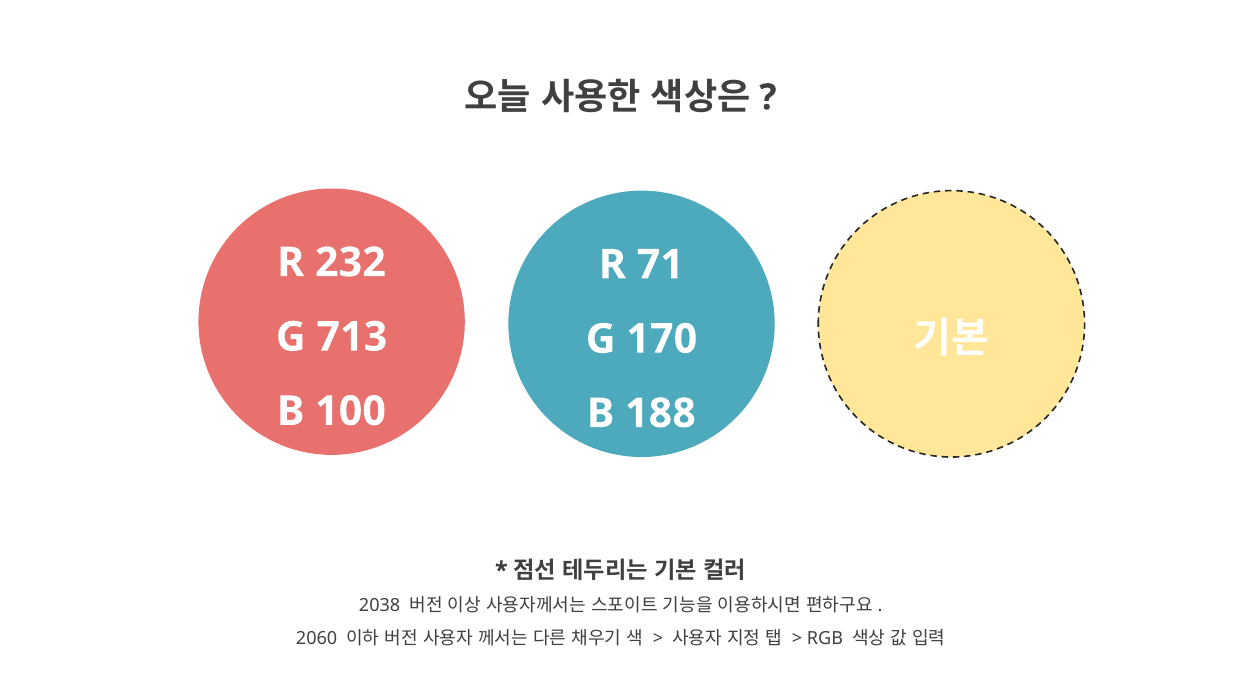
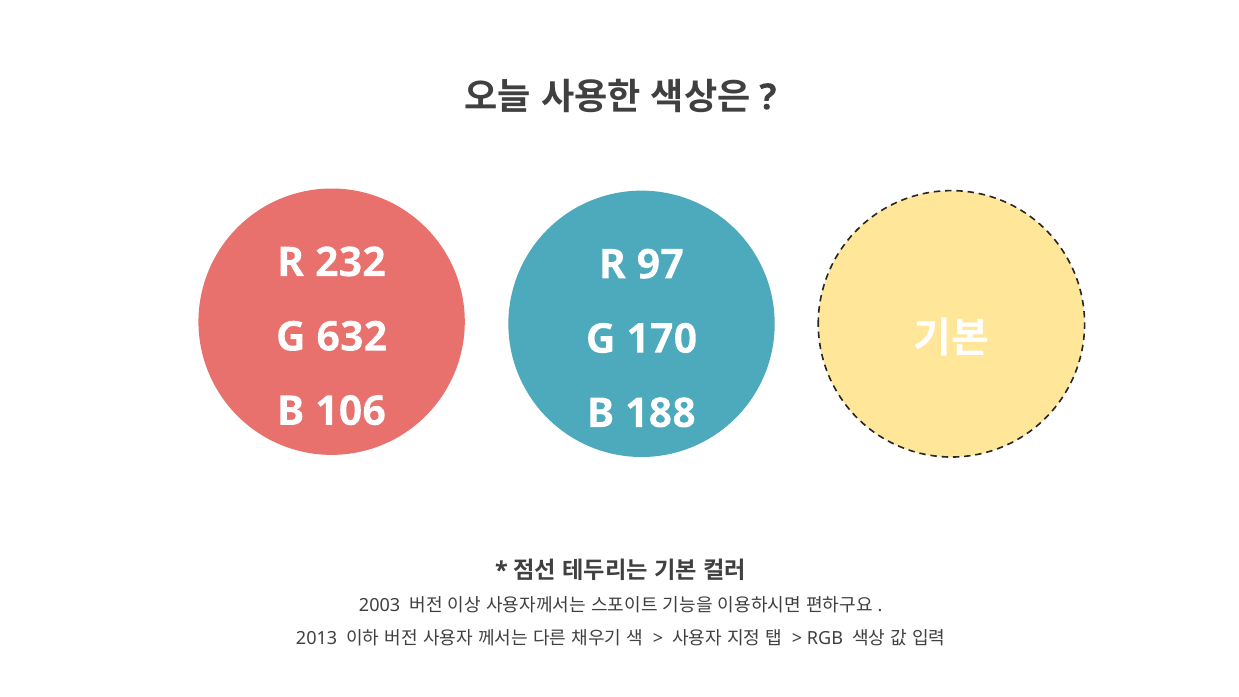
71: 71 -> 97 (660, 265)
713: 713 -> 632 (352, 337)
100: 100 -> 106 (351, 411)
2038: 2038 -> 2003 (380, 606)
2060: 2060 -> 2013 (317, 638)
